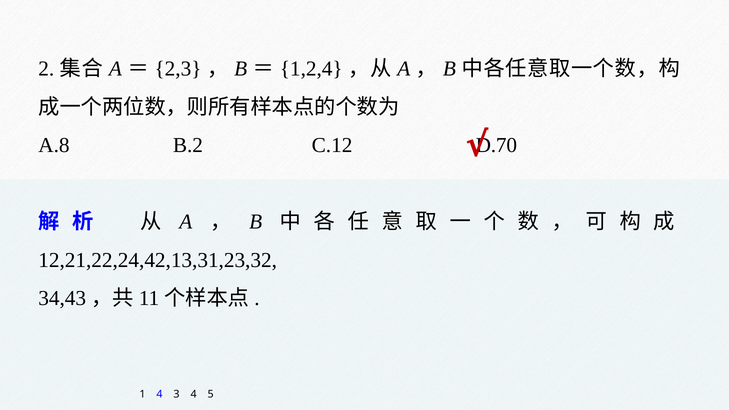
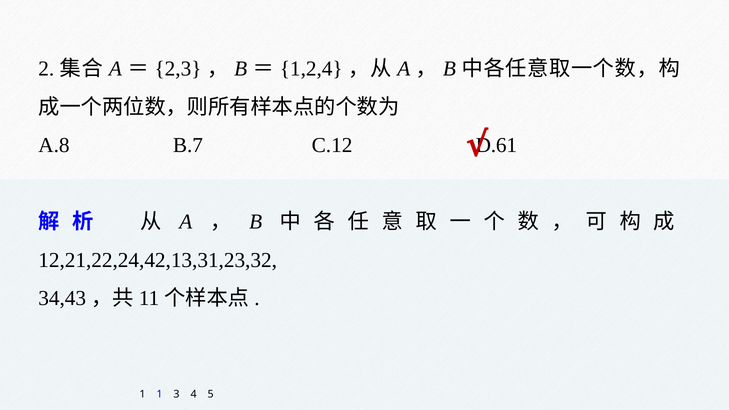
B.2: B.2 -> B.7 (188, 145)
D.70: D.70 -> D.61 (496, 145)
1 4: 4 -> 1 (159, 394)
